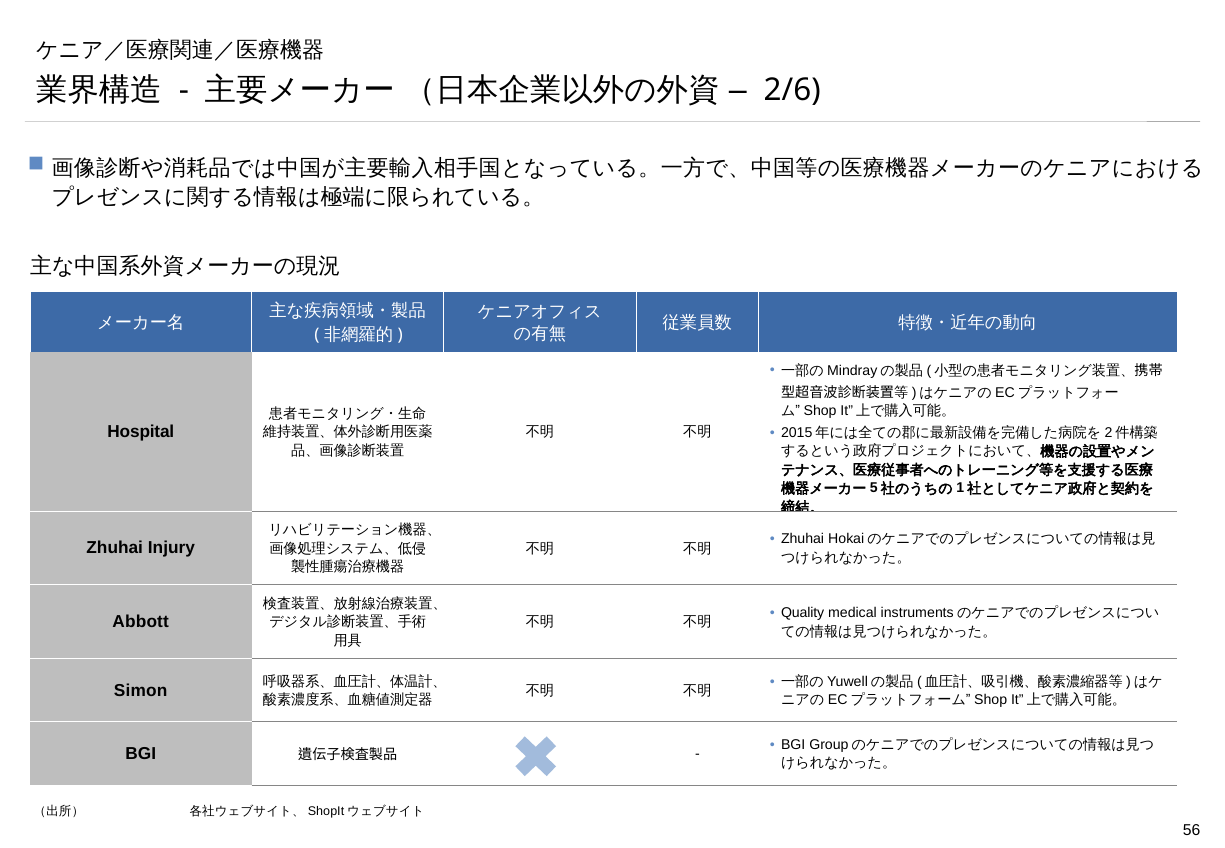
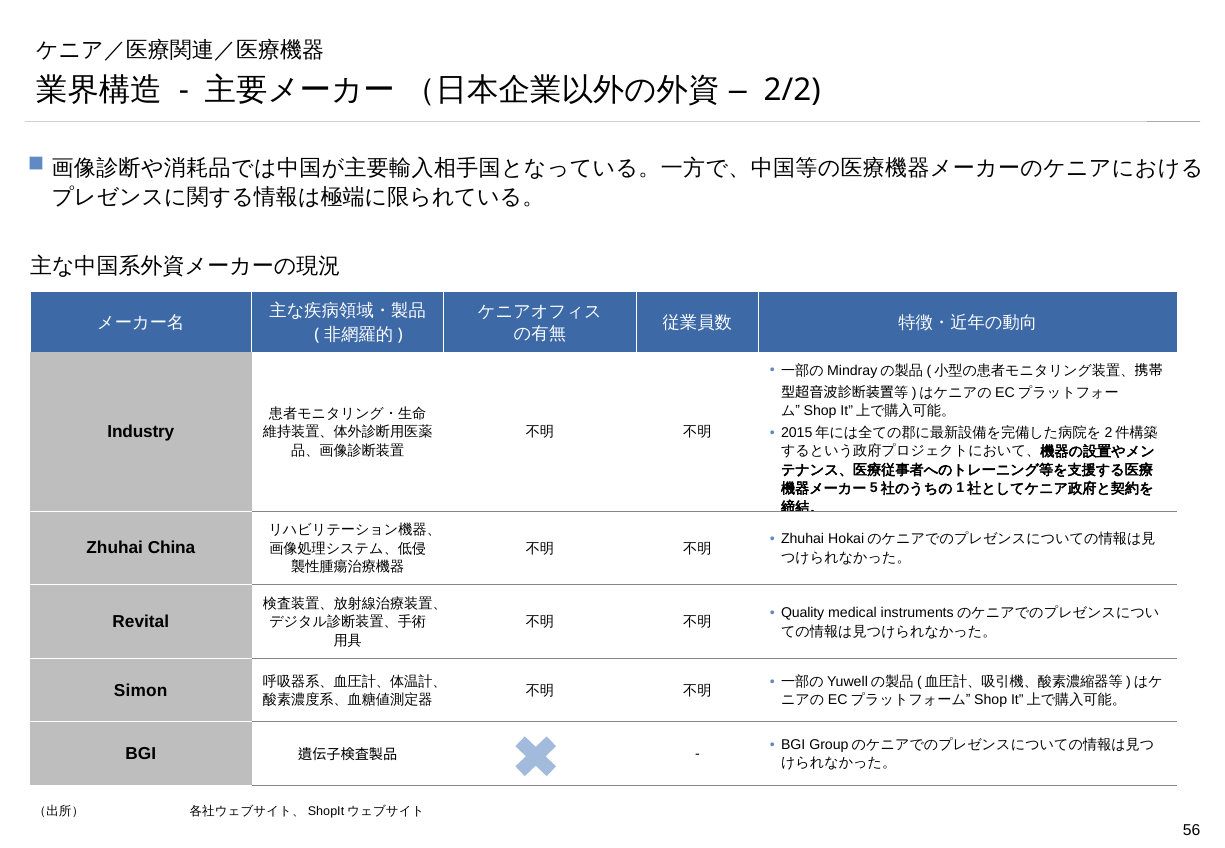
2/6: 2/6 -> 2/2 (792, 90)
Hospital: Hospital -> Industry (141, 432)
Injury: Injury -> China (172, 548)
Abbott: Abbott -> Revital (141, 622)
